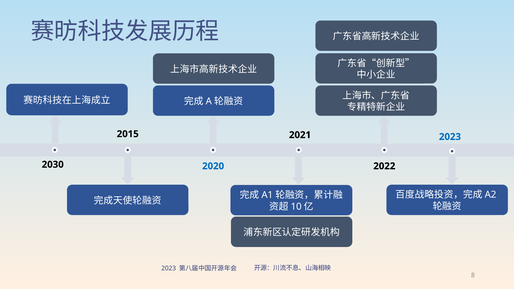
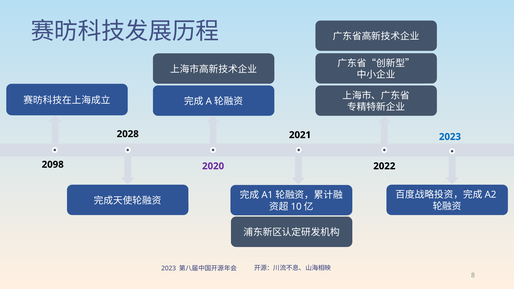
2015: 2015 -> 2028 (128, 134)
2030: 2030 -> 2098 (53, 165)
2020 colour: blue -> purple (213, 166)
